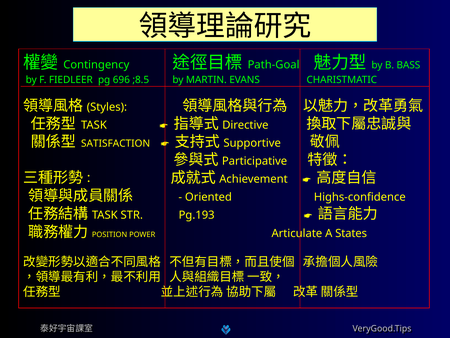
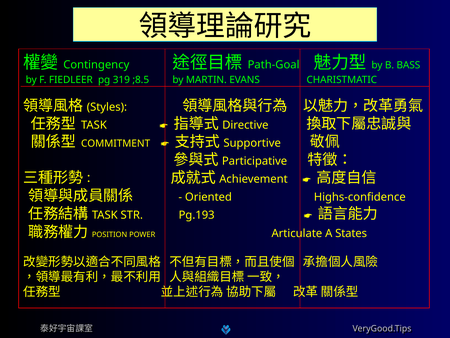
696: 696 -> 319 (121, 80)
SATISFACTION: SATISFACTION -> COMMITMENT (116, 143)
